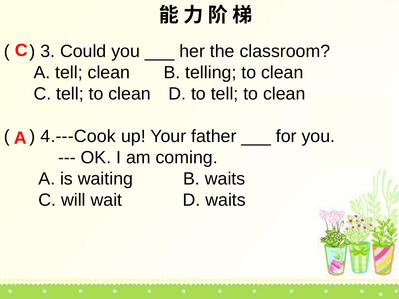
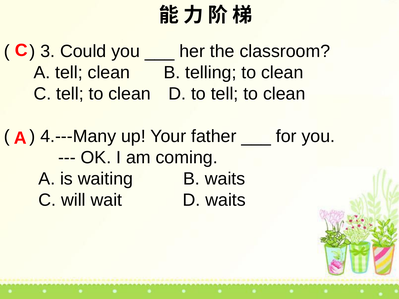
4.---Cook: 4.---Cook -> 4.---Many (78, 136)
